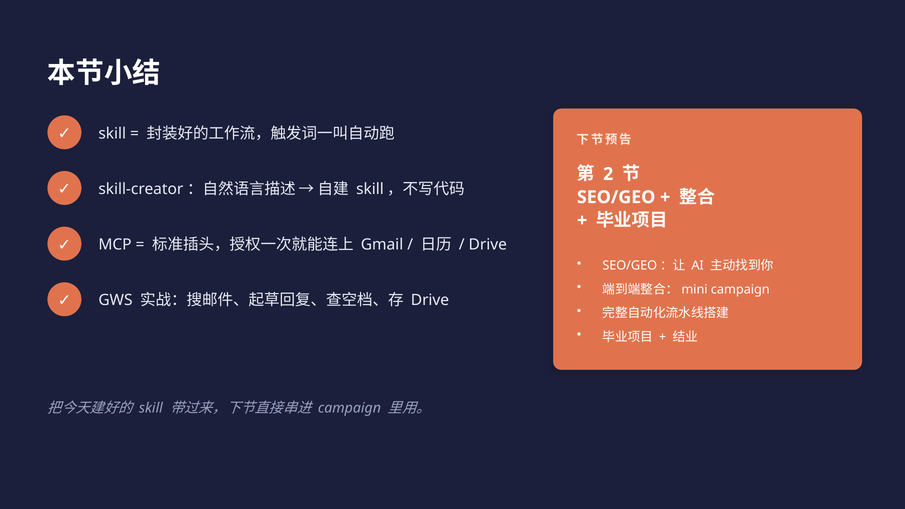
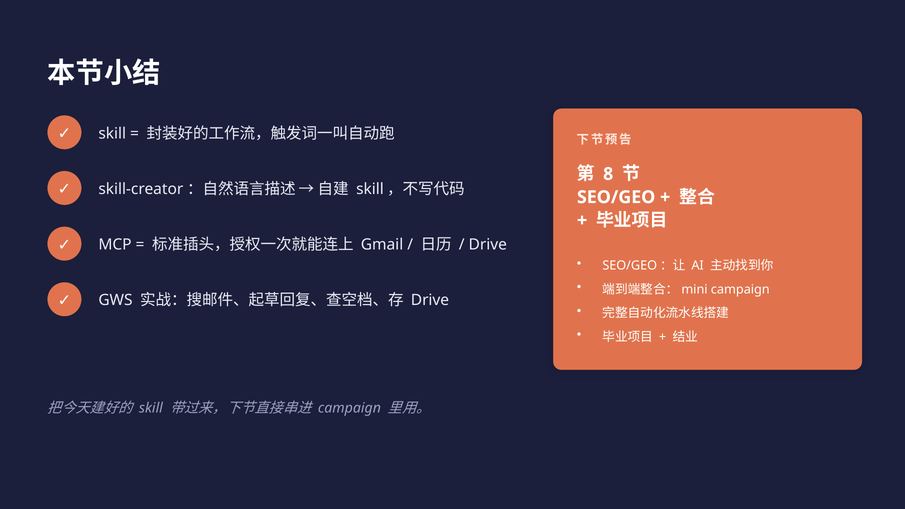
2: 2 -> 8 (608, 174)
